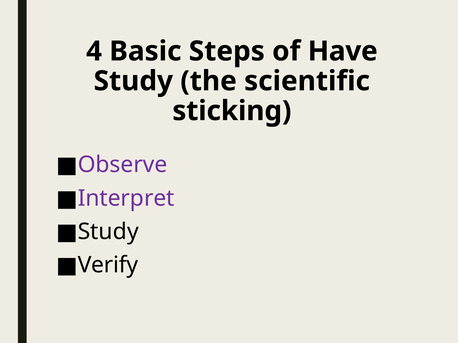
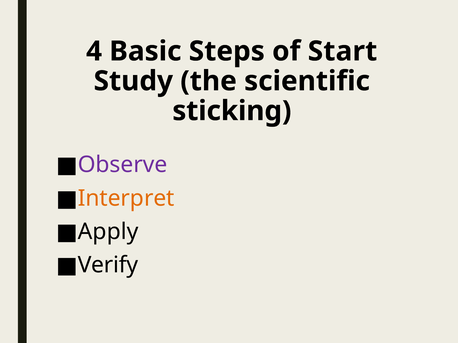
Have: Have -> Start (343, 51)
Interpret colour: purple -> orange (126, 199)
Study: Study -> Apply (108, 232)
